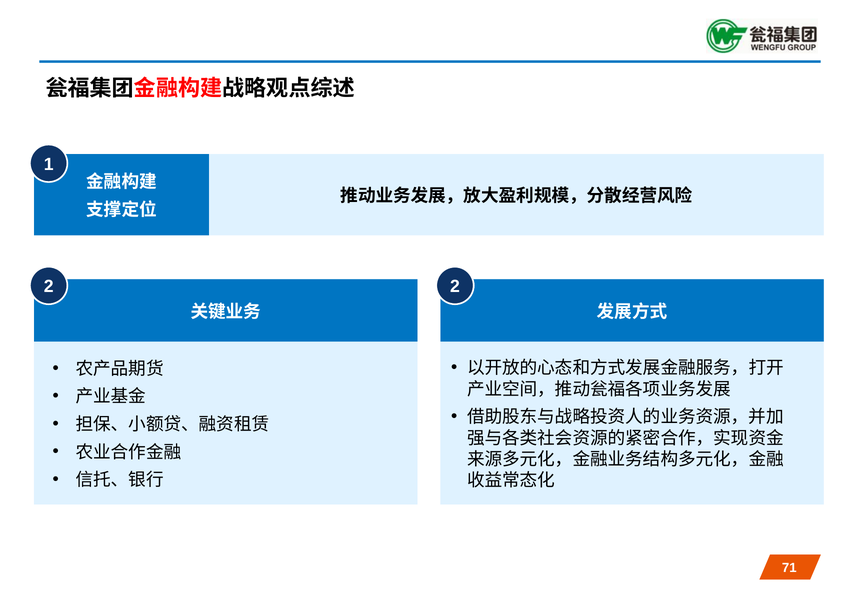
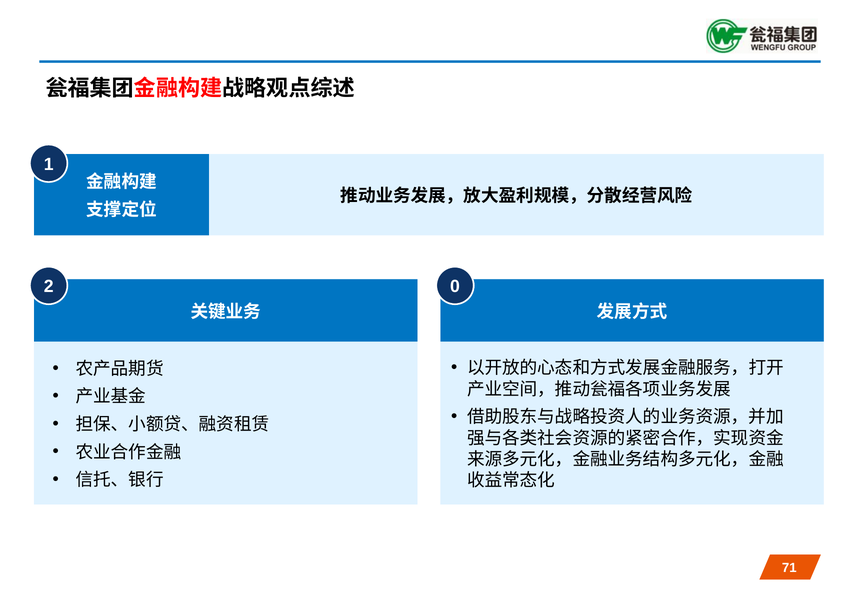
2 2: 2 -> 0 (455, 286)
